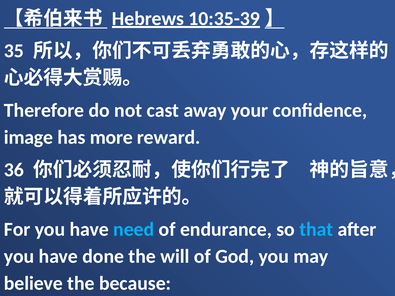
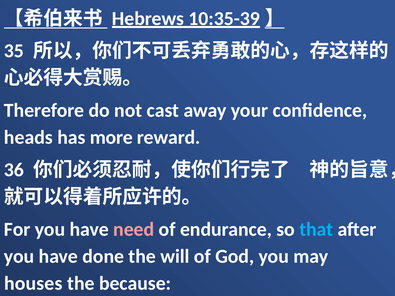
image: image -> heads (28, 138)
need colour: light blue -> pink (134, 230)
believe: believe -> houses (33, 284)
